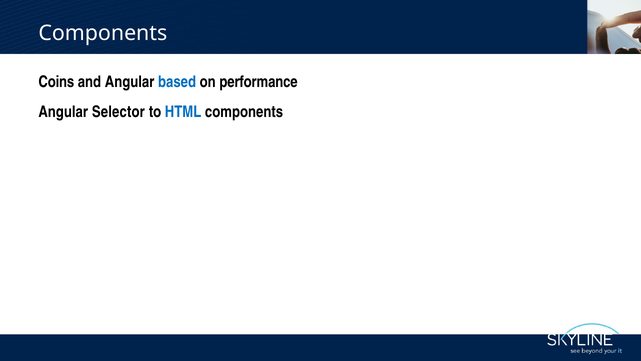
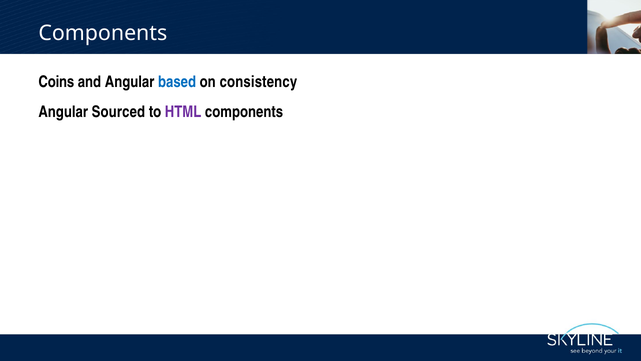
performance: performance -> consistency (258, 82)
Selector: Selector -> Sourced (118, 112)
HTML colour: blue -> purple (183, 112)
